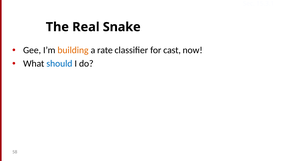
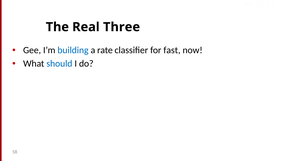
Snake: Snake -> Three (122, 27)
building colour: orange -> blue (73, 50)
cast: cast -> fast (172, 50)
